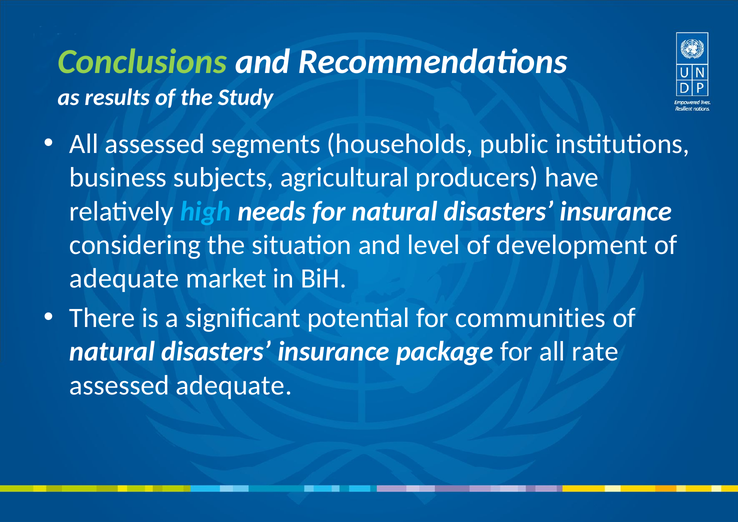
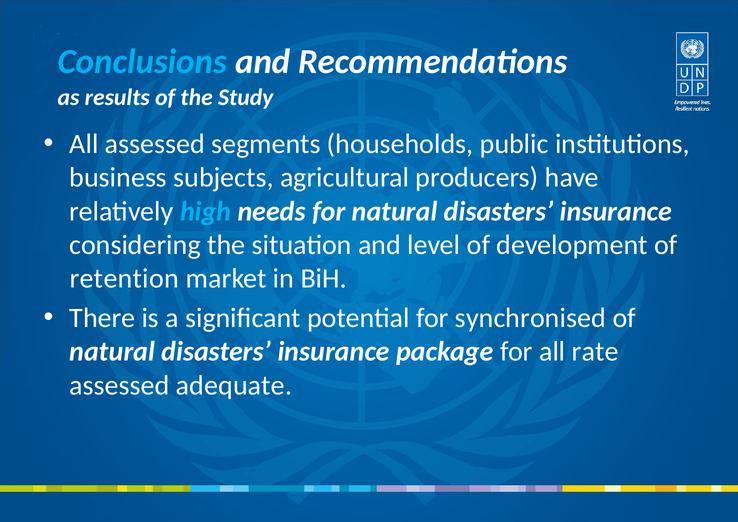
Conclusions colour: light green -> light blue (142, 62)
adequate: adequate -> retention (124, 279)
communities: communities -> synchronised (531, 318)
